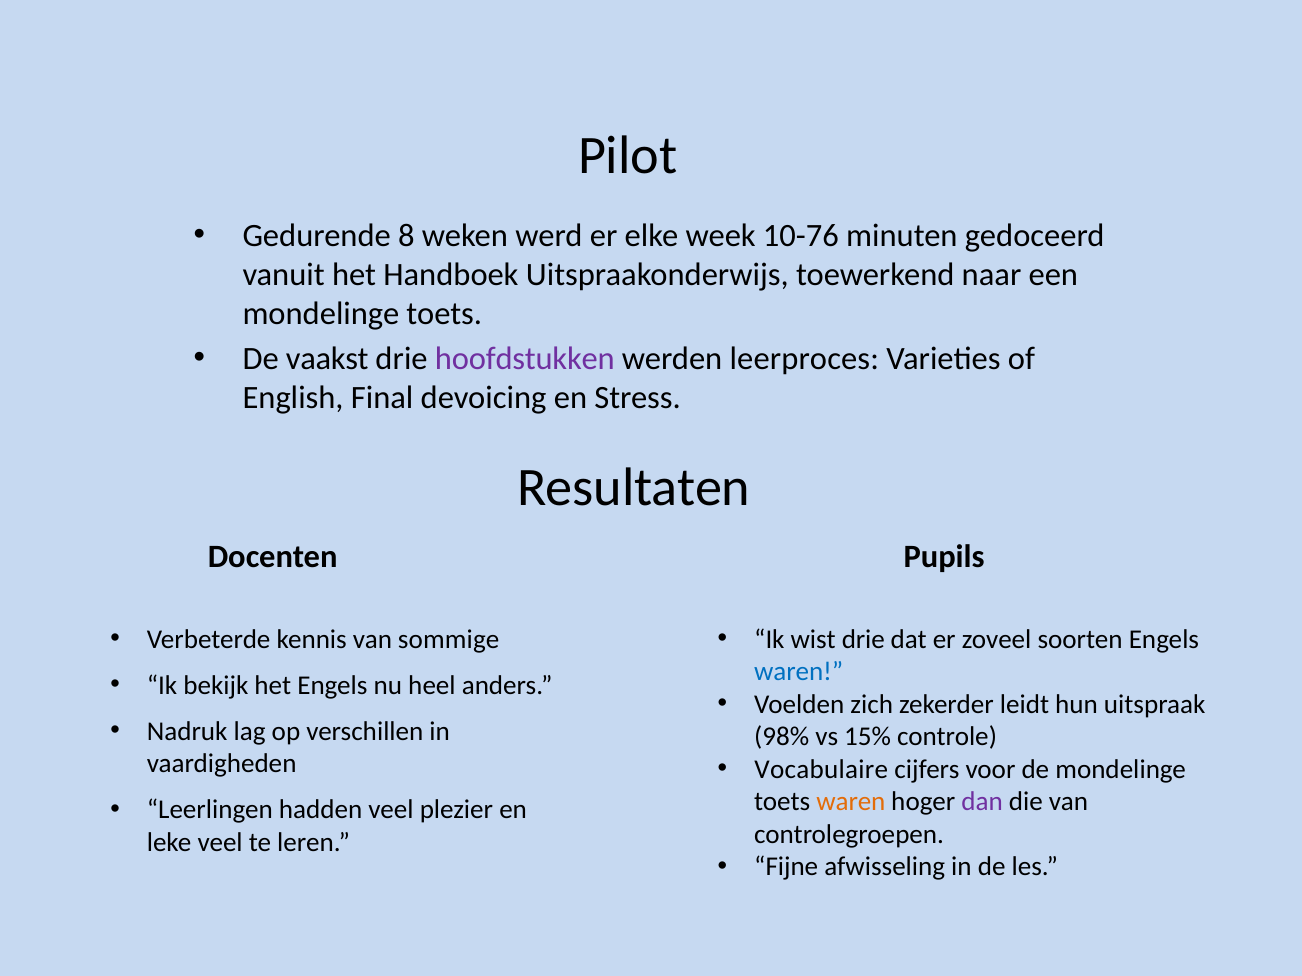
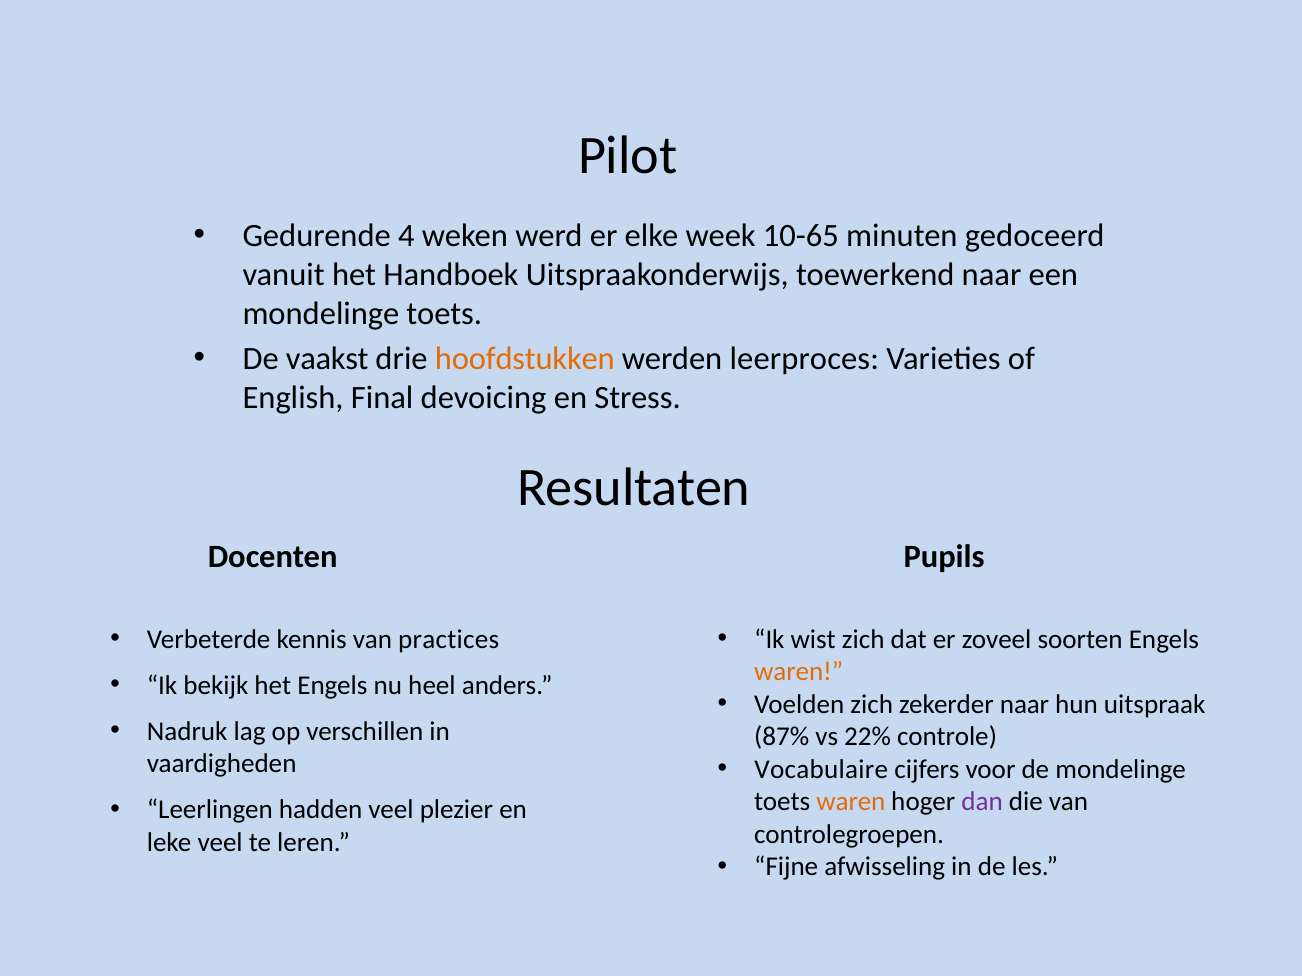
8: 8 -> 4 (406, 235)
10-76: 10-76 -> 10-65 (801, 235)
hoofdstukken colour: purple -> orange (525, 359)
sommige: sommige -> practices (449, 639)
wist drie: drie -> zich (863, 639)
waren colour: blue -> orange (799, 672)
zekerder leidt: leidt -> naar (1025, 704)
98%: 98% -> 87% (782, 737)
15%: 15% -> 22% (868, 737)
